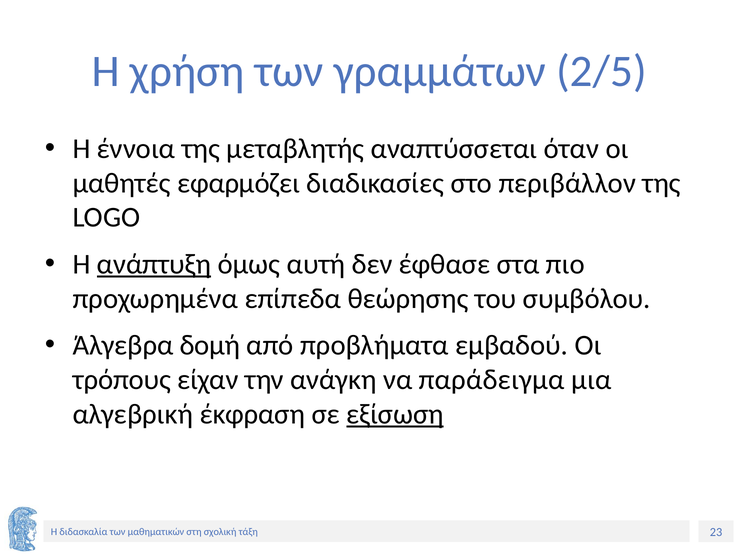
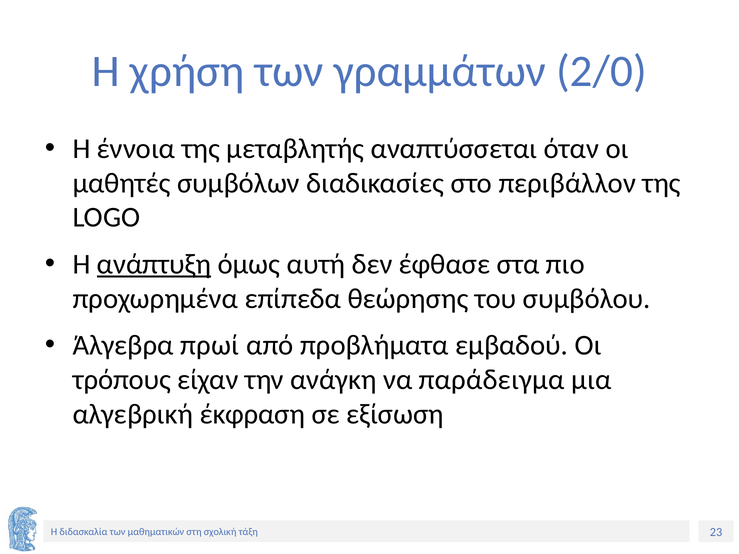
2/5: 2/5 -> 2/0 (602, 72)
εφαρμόζει: εφαρμόζει -> συμβόλων (238, 183)
δομή: δομή -> πρωί (210, 345)
εξίσωση underline: present -> none (395, 414)
